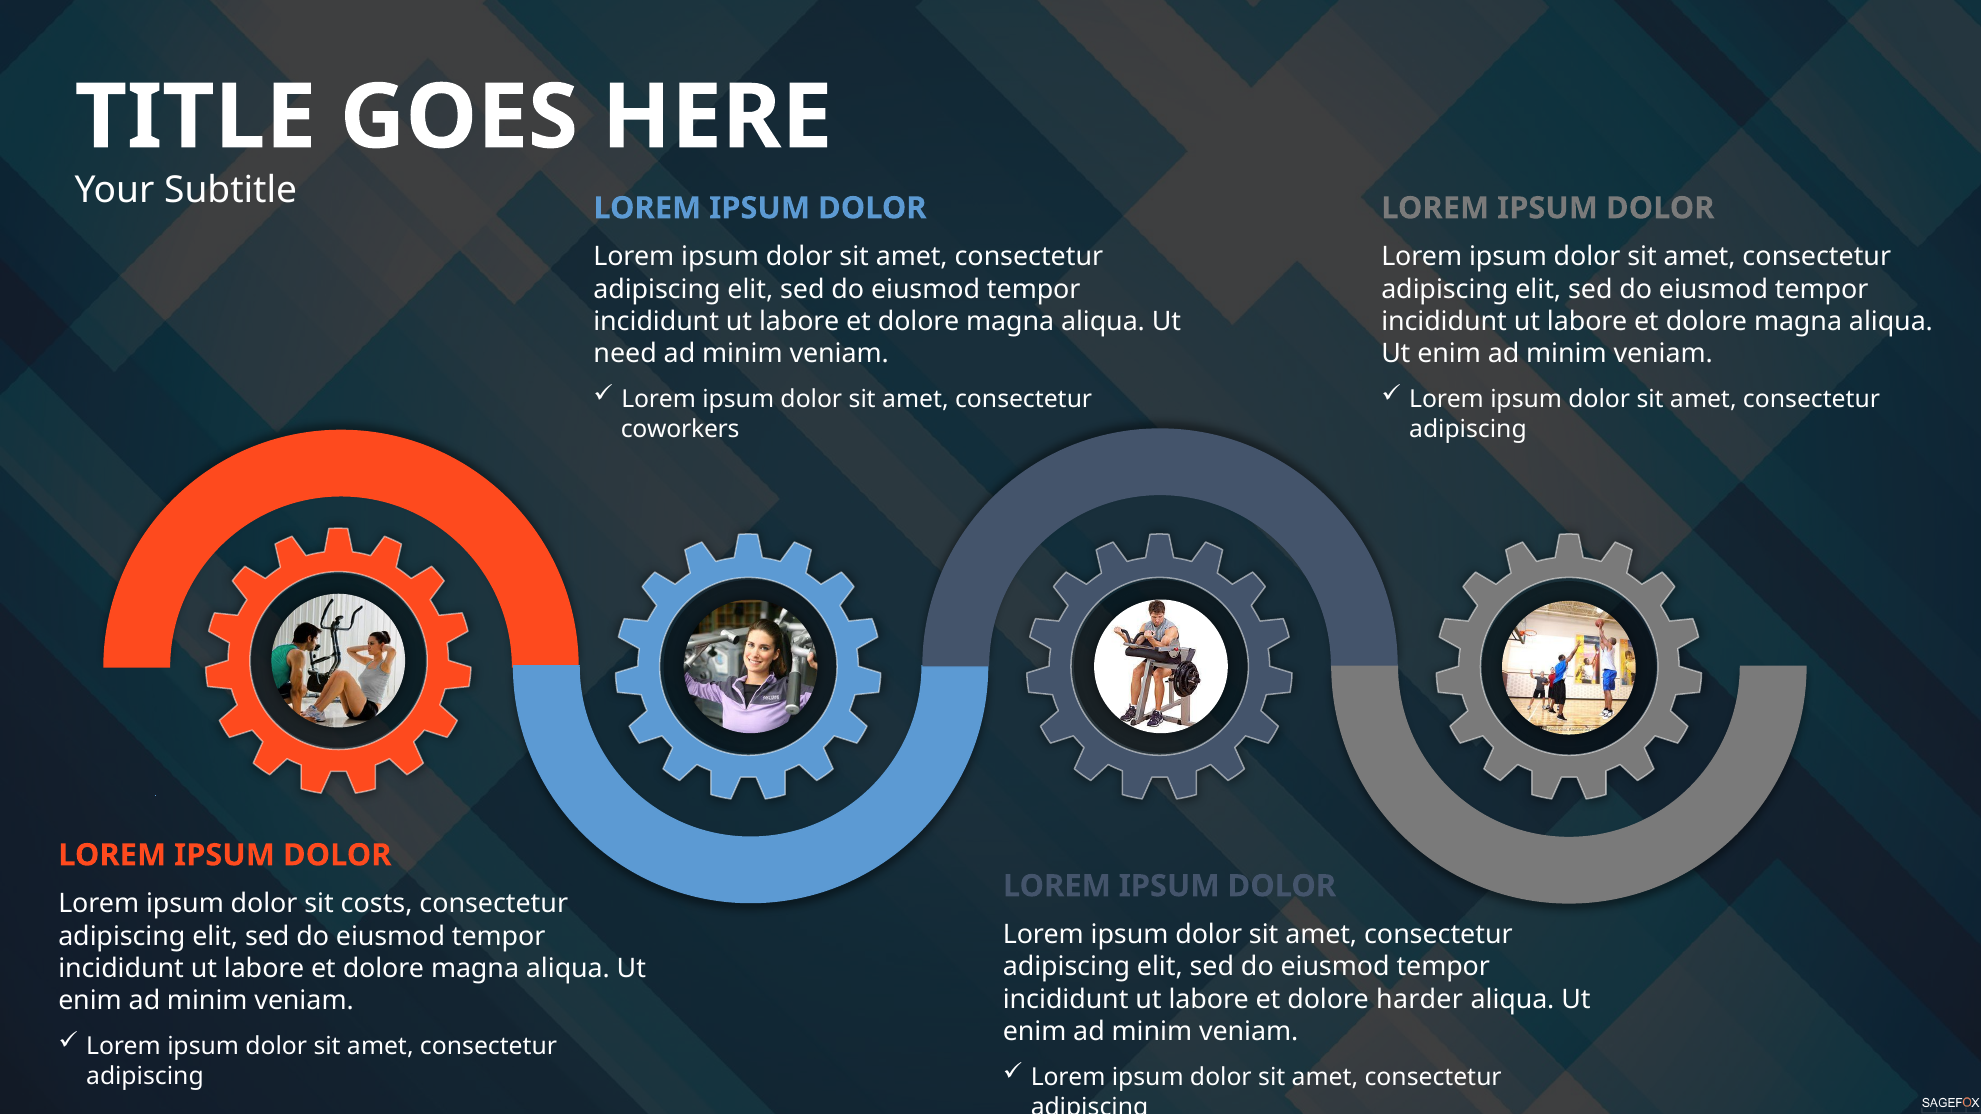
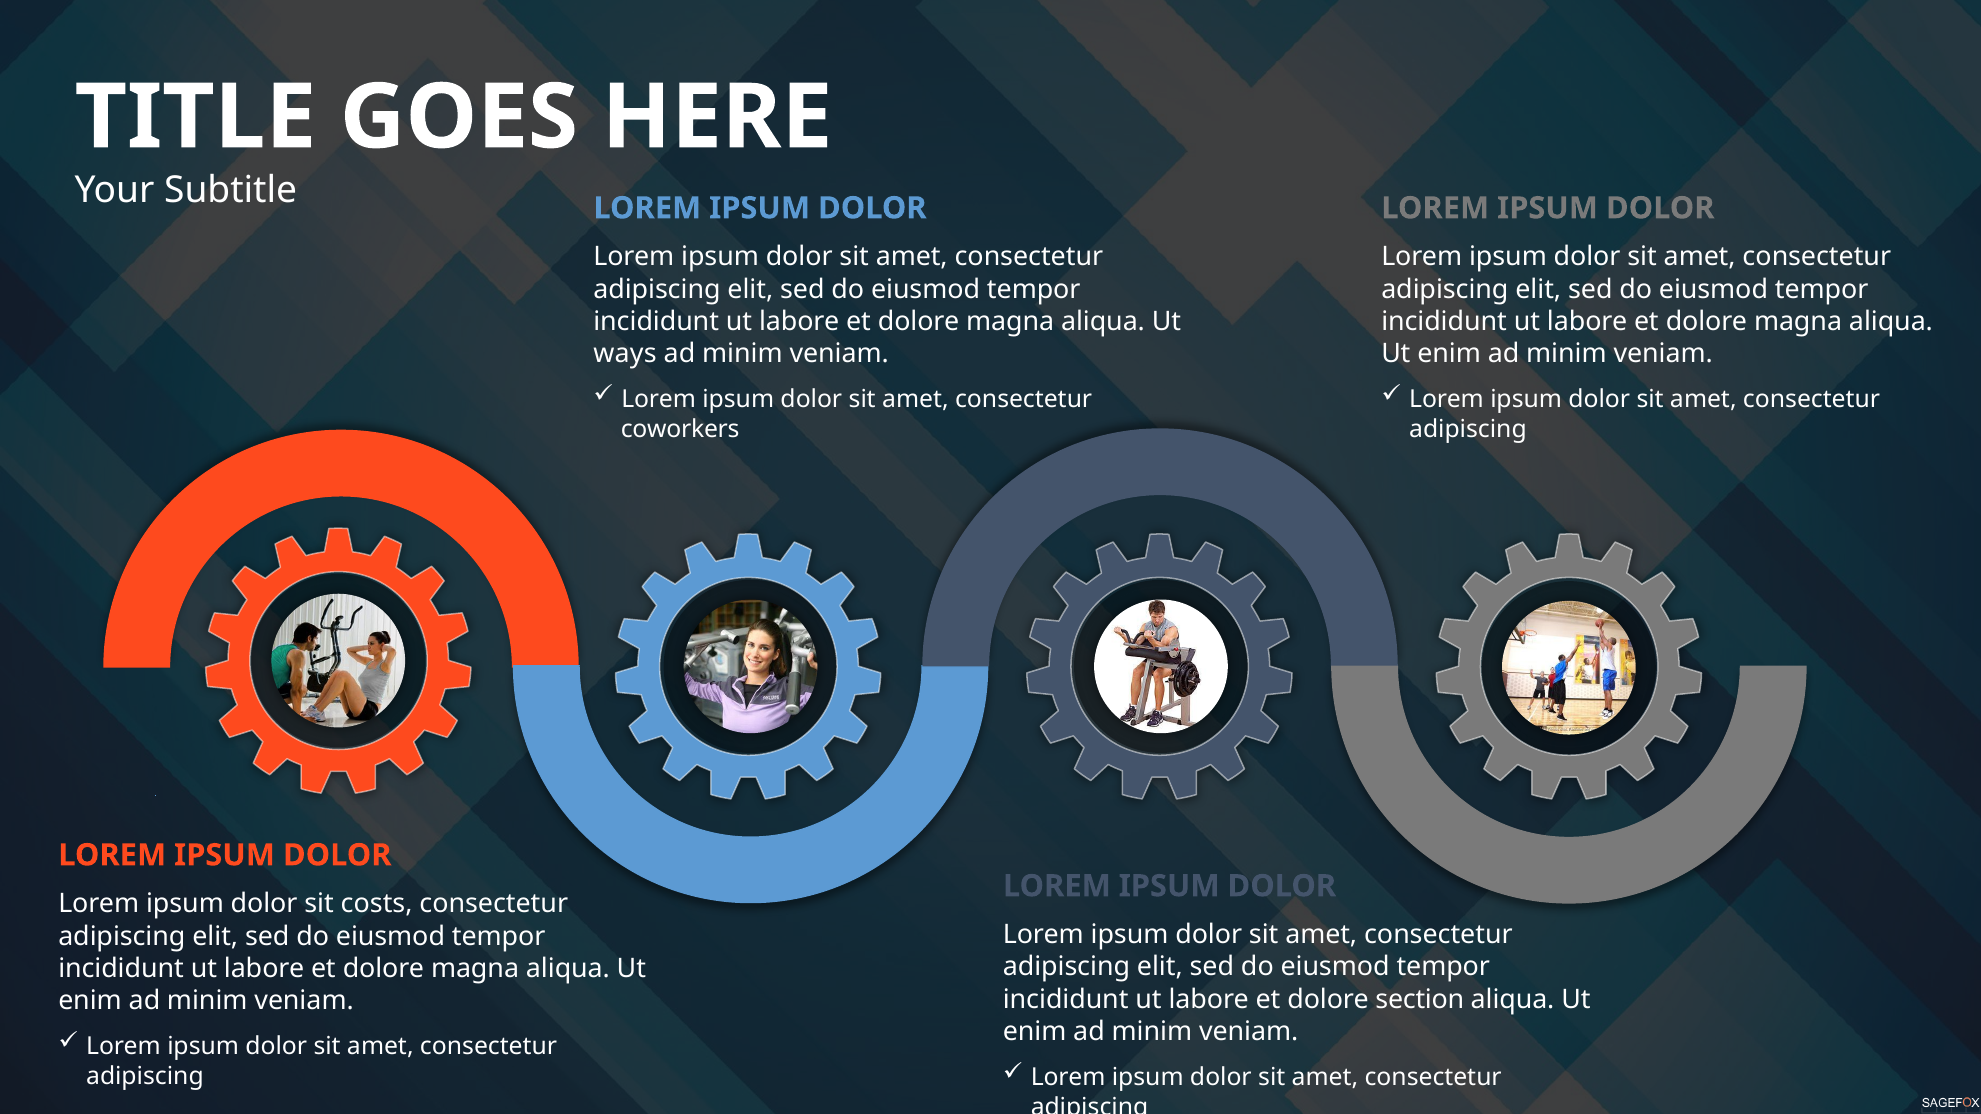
need: need -> ways (625, 354)
harder: harder -> section (1420, 1000)
